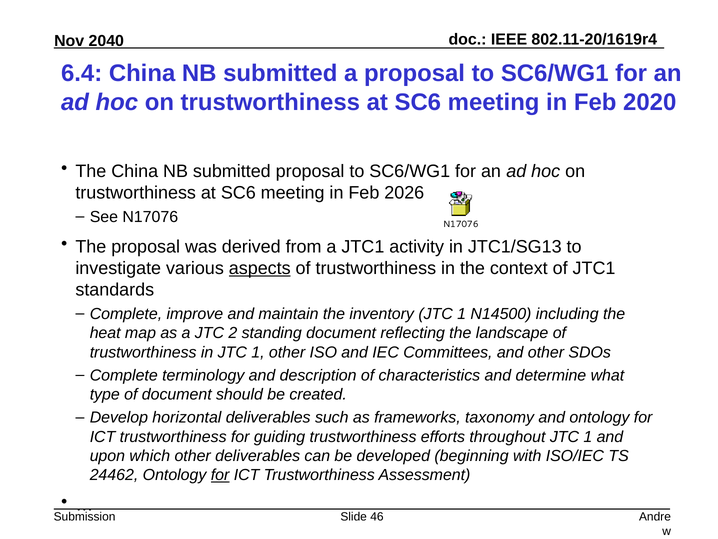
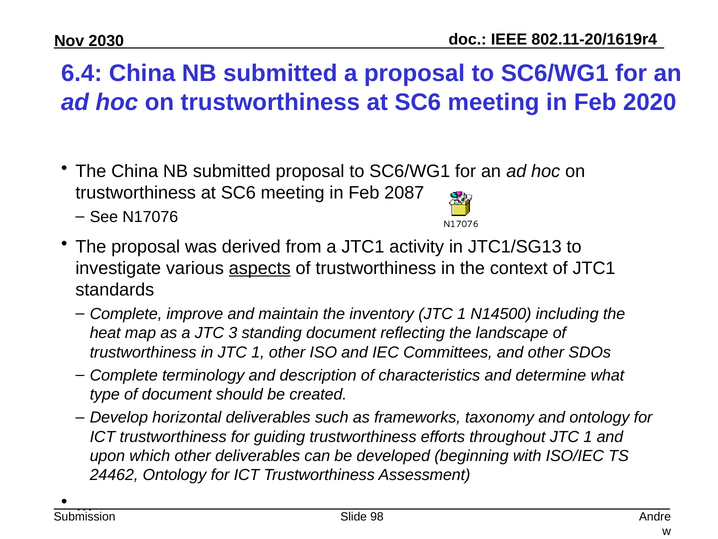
2040: 2040 -> 2030 (106, 41)
2026: 2026 -> 2087 (404, 193)
2: 2 -> 3 (233, 333)
for underline: present -> none (220, 475)
46: 46 -> 98 (377, 516)
